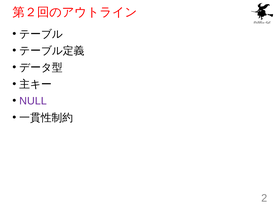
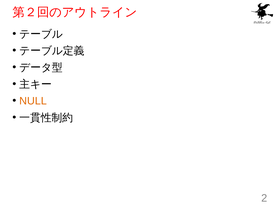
NULL colour: purple -> orange (33, 101)
